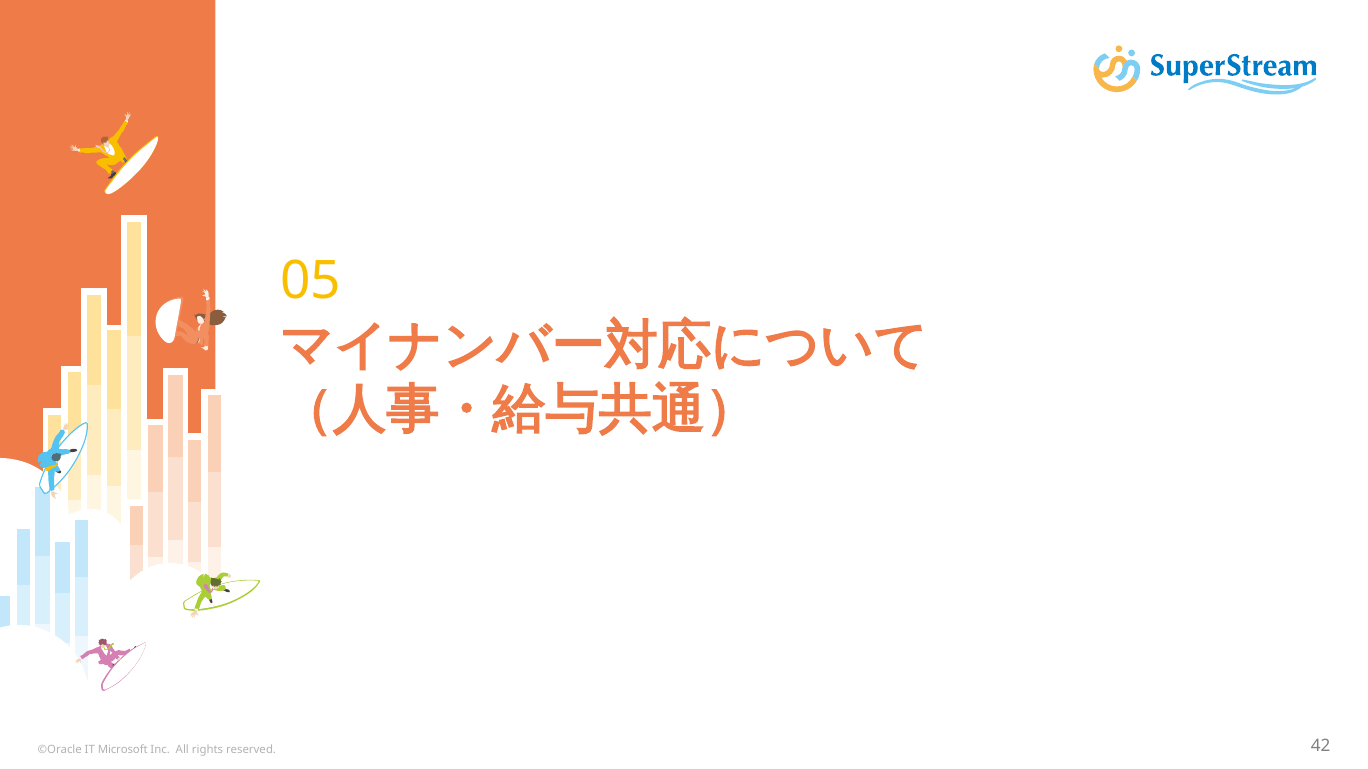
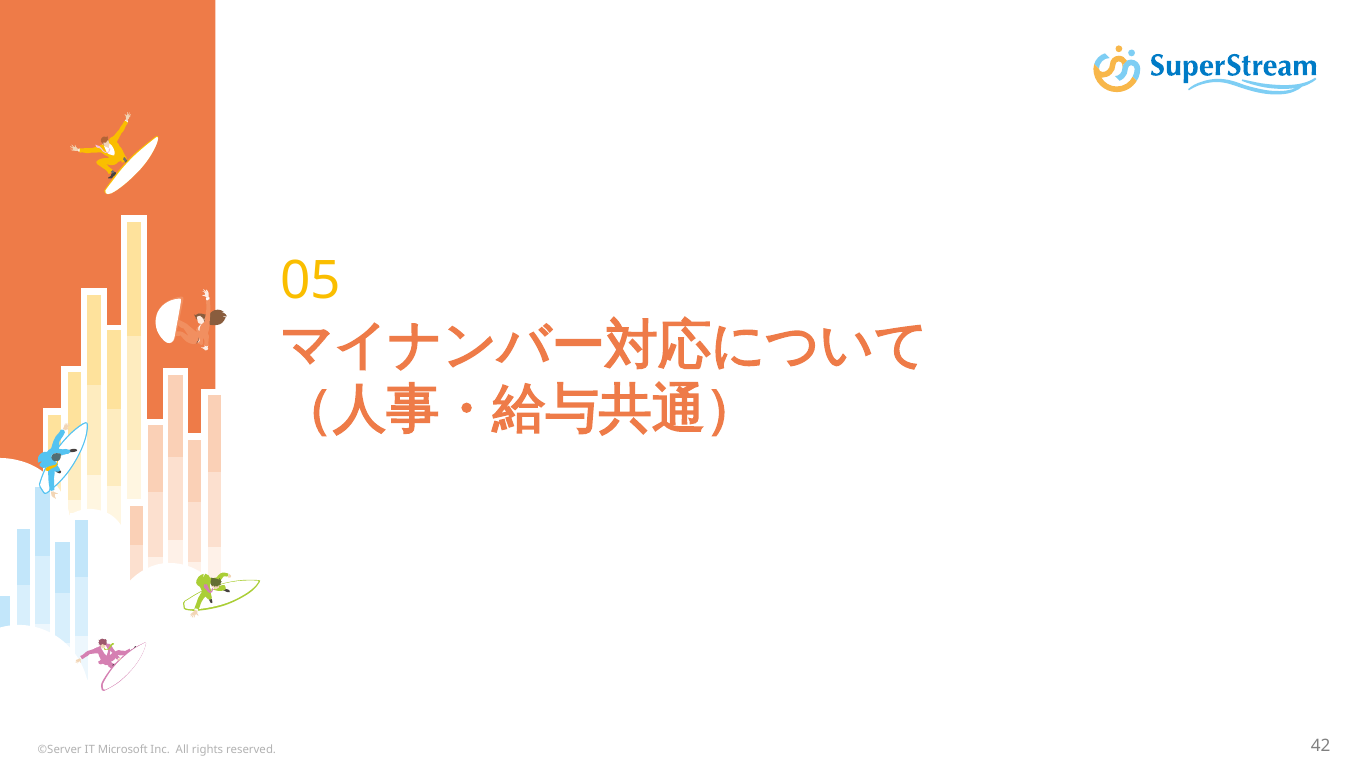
©Oracle: ©Oracle -> ©Server (60, 750)
